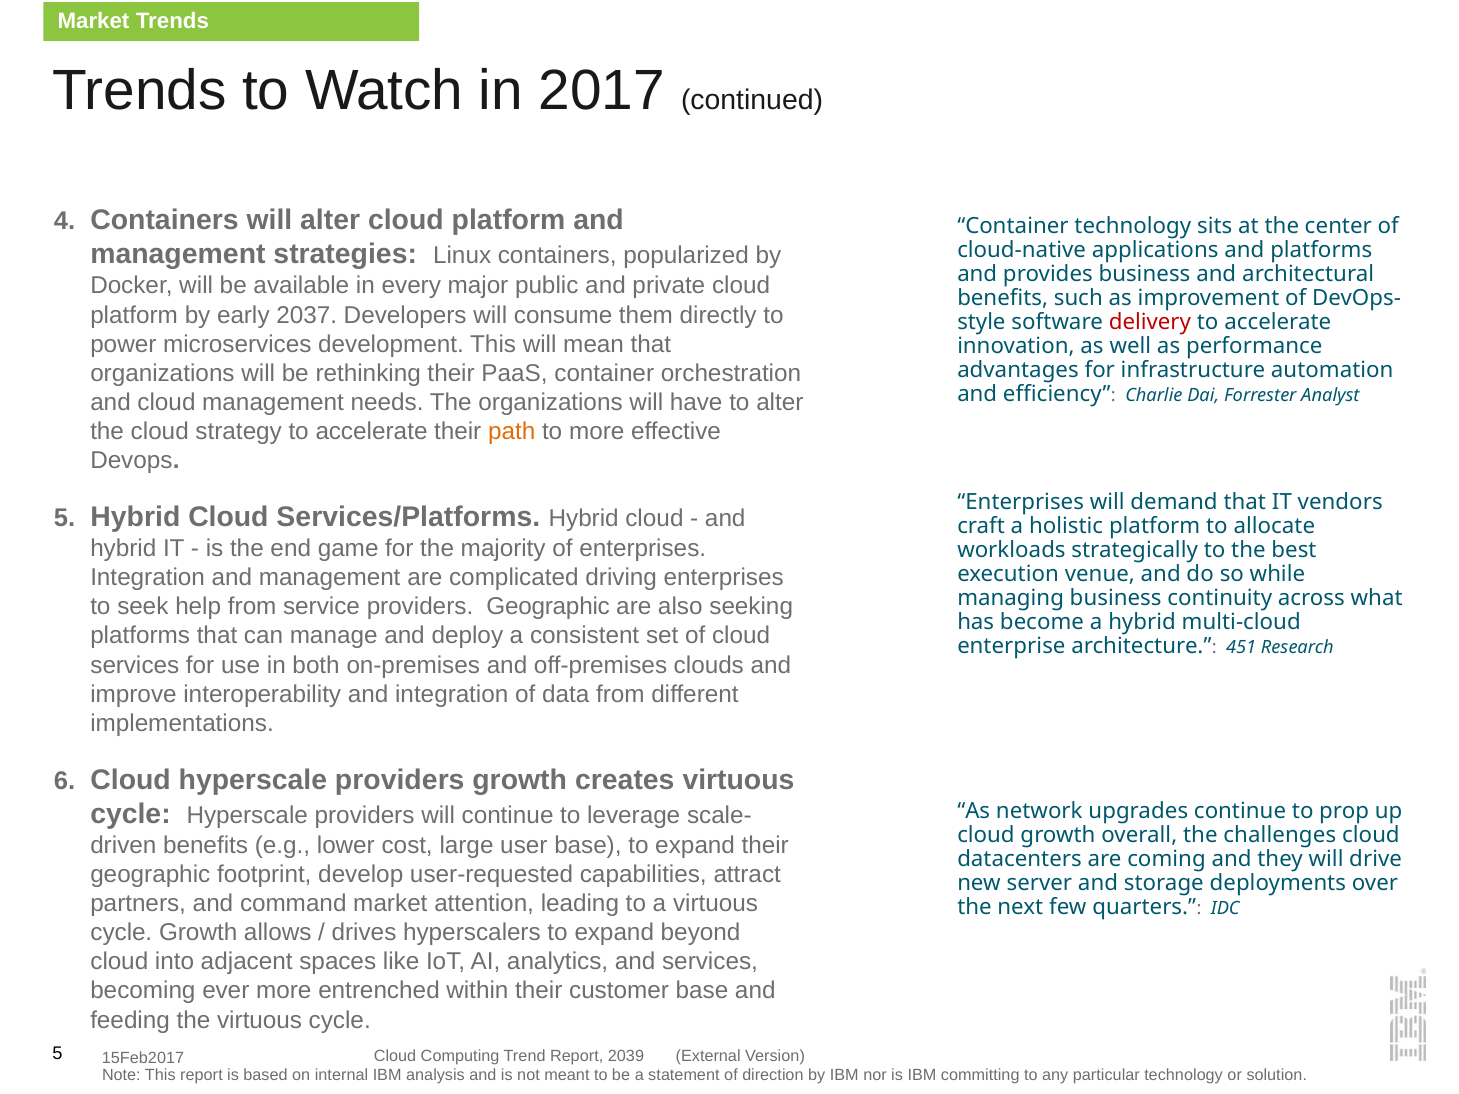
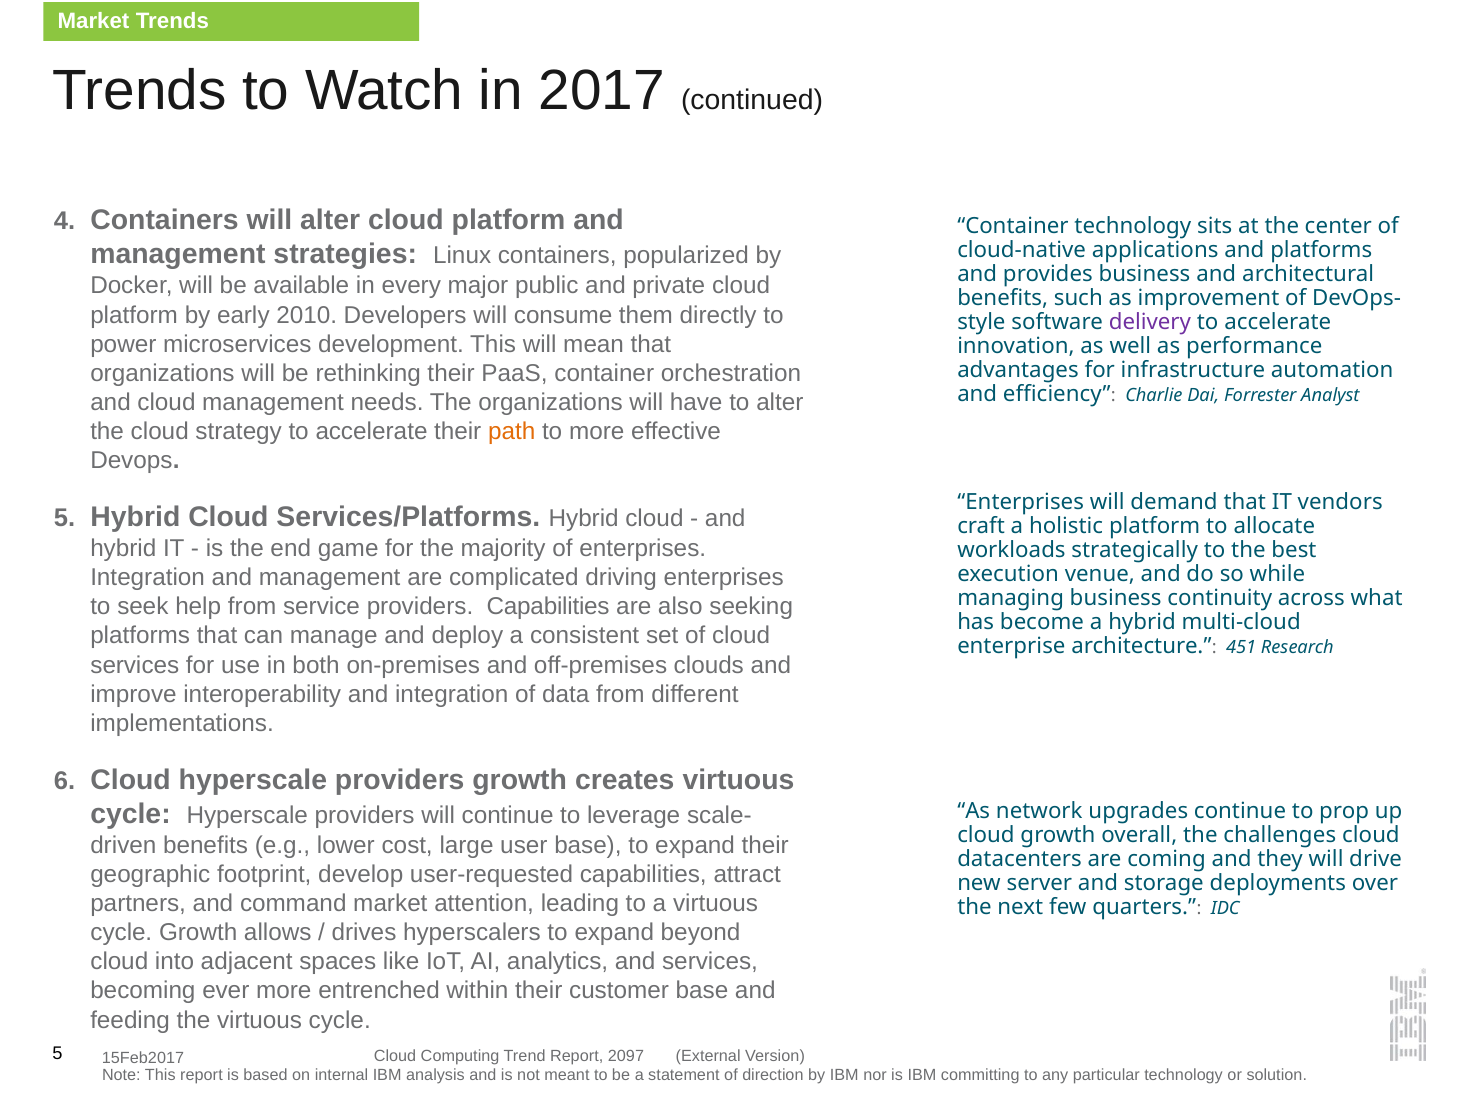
2037: 2037 -> 2010 (307, 315)
delivery colour: red -> purple (1150, 322)
providers Geographic: Geographic -> Capabilities (548, 607)
2039: 2039 -> 2097 (626, 1057)
